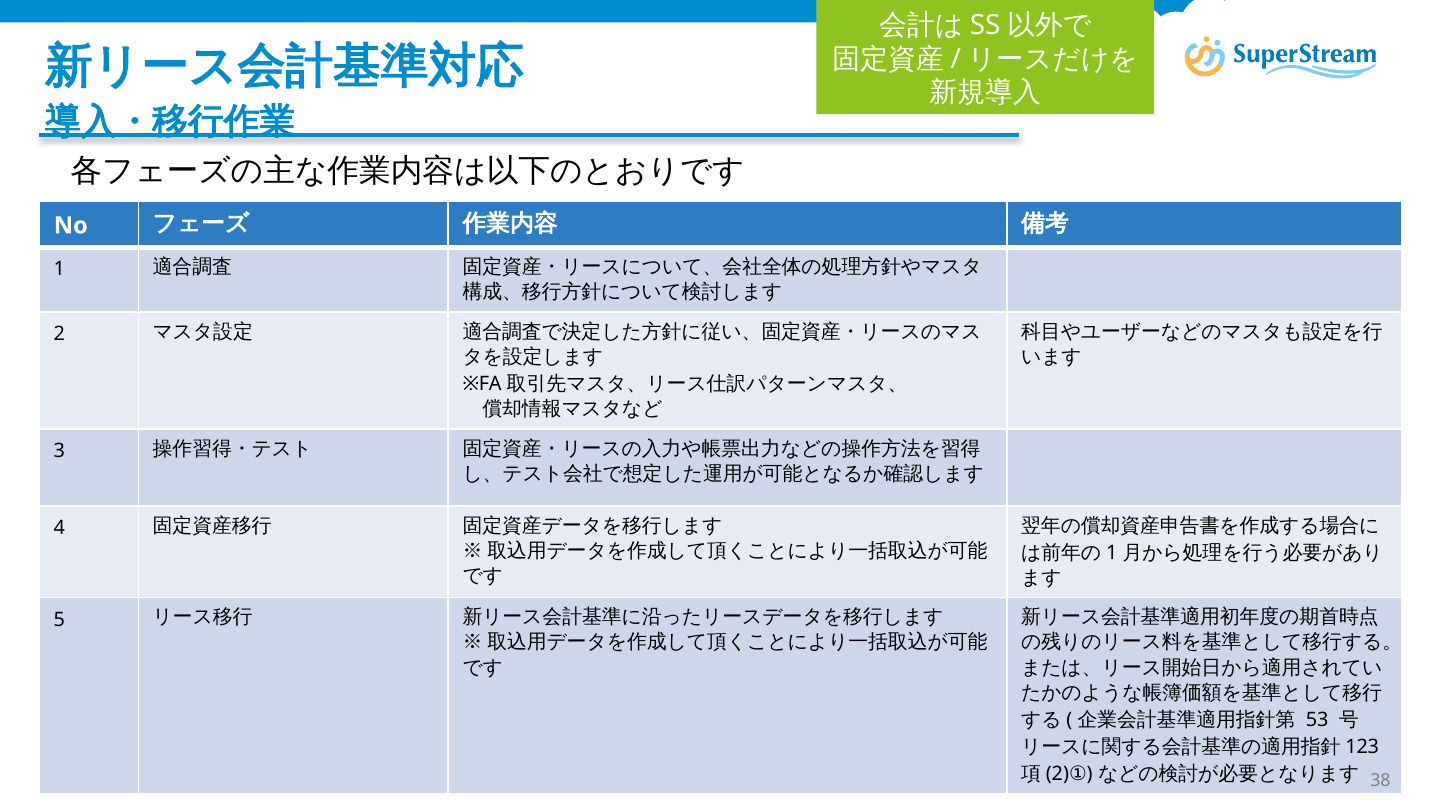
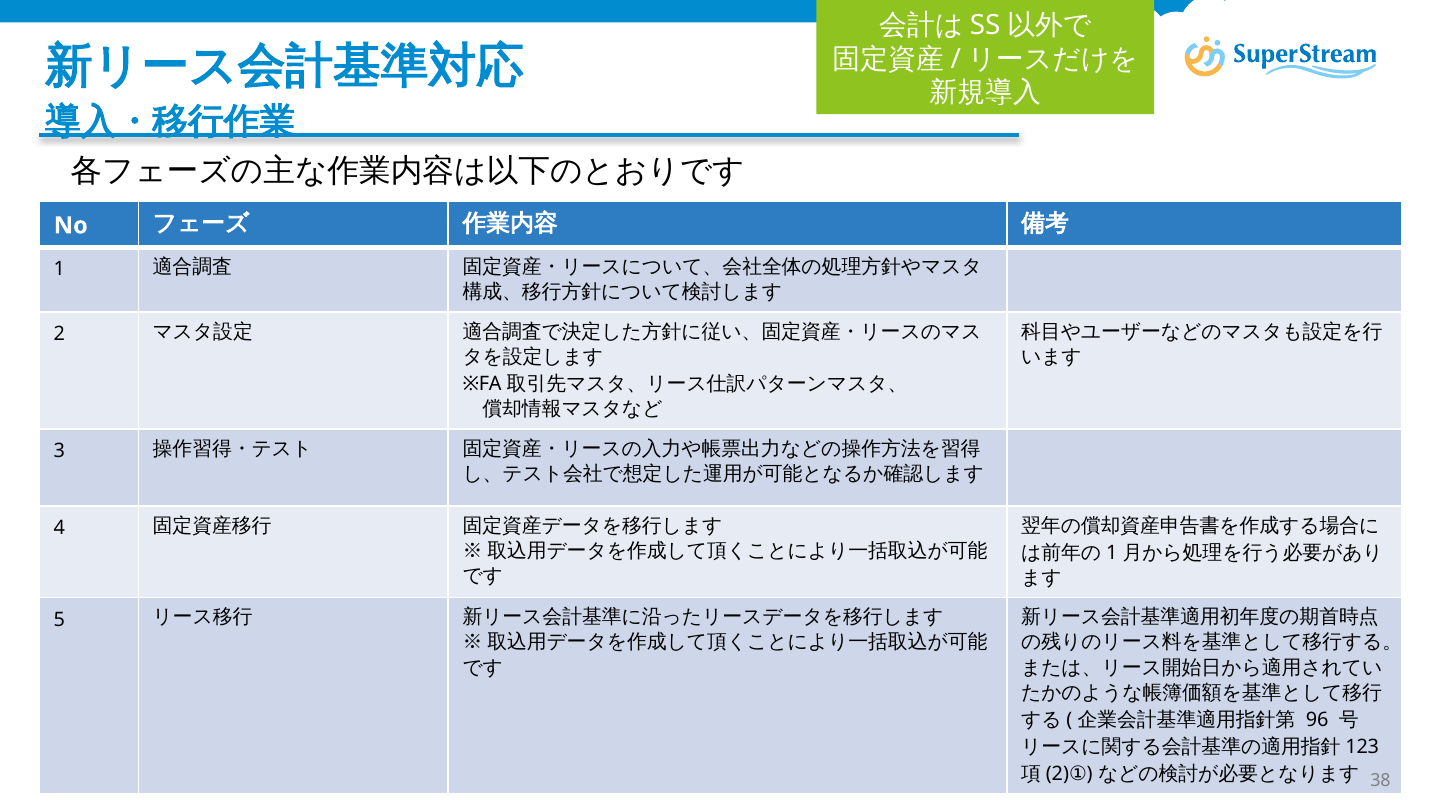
53: 53 -> 96 (1317, 719)
